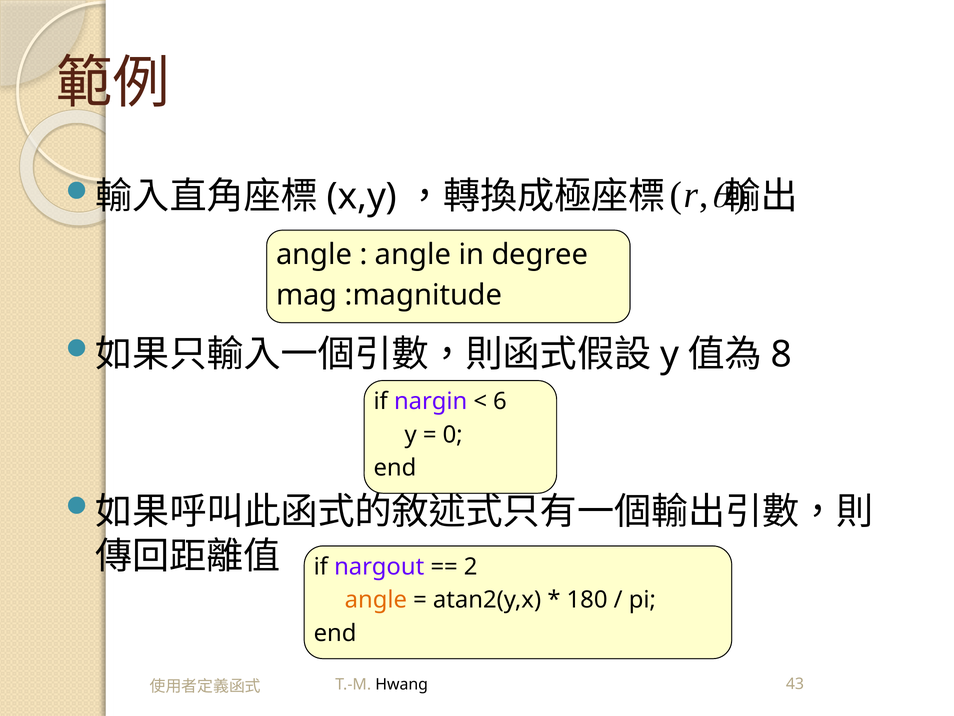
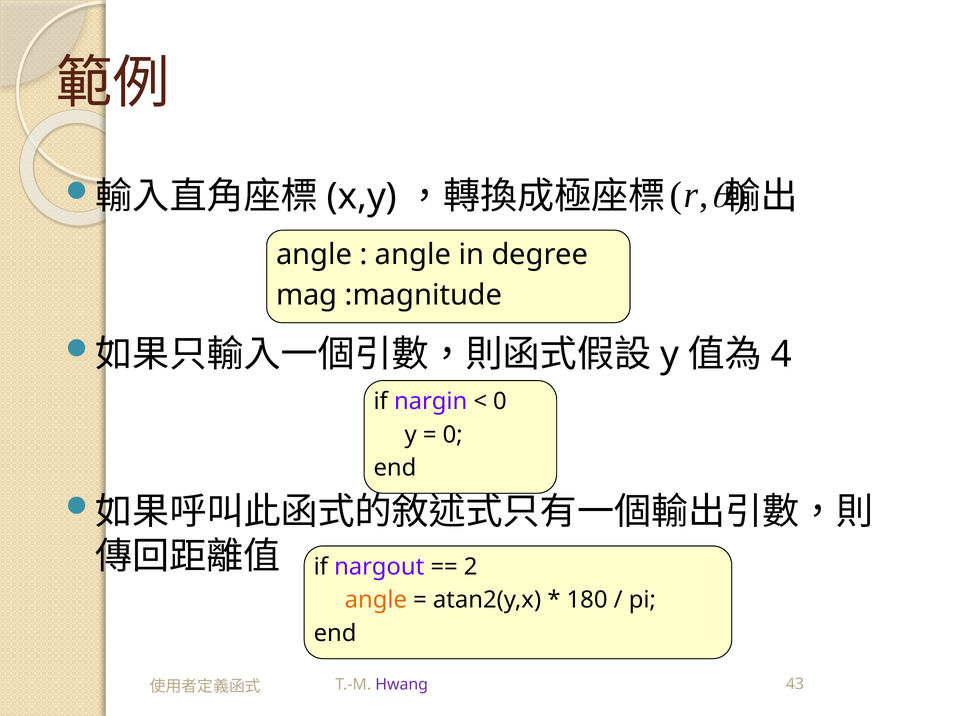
8: 8 -> 4 (781, 354)
6: 6 -> 0 (500, 401)
Hwang colour: black -> purple (402, 684)
